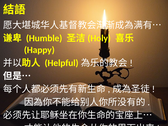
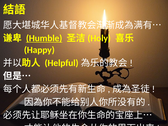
Humble underline: none -> present (44, 38)
